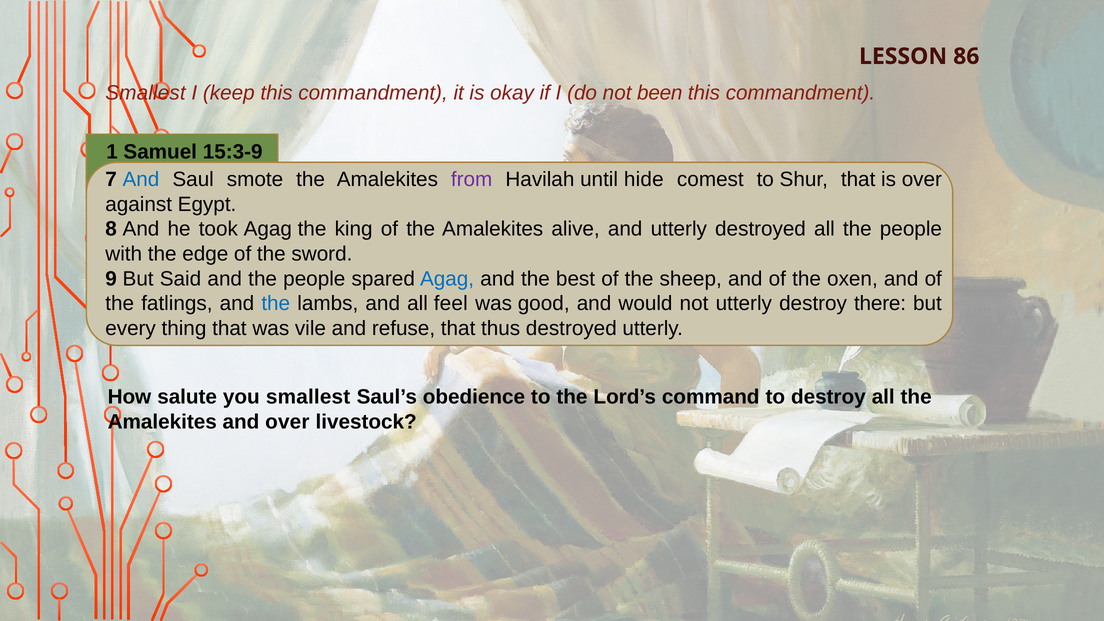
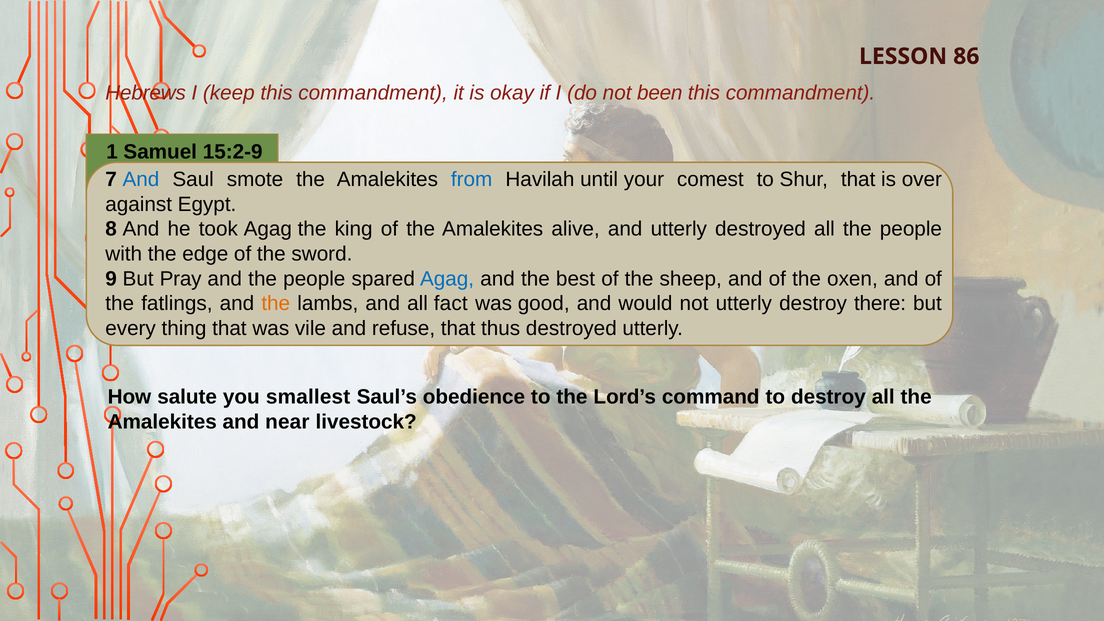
Smallest: Smallest -> Hebrews (146, 93)
15:3-9: 15:3-9 -> 15:2-9 (233, 152)
from colour: purple -> blue (472, 179)
hide: hide -> your (644, 179)
Said: Said -> Pray (181, 279)
the colour: blue -> orange (276, 304)
feel: feel -> fact (451, 304)
and over: over -> near (287, 422)
